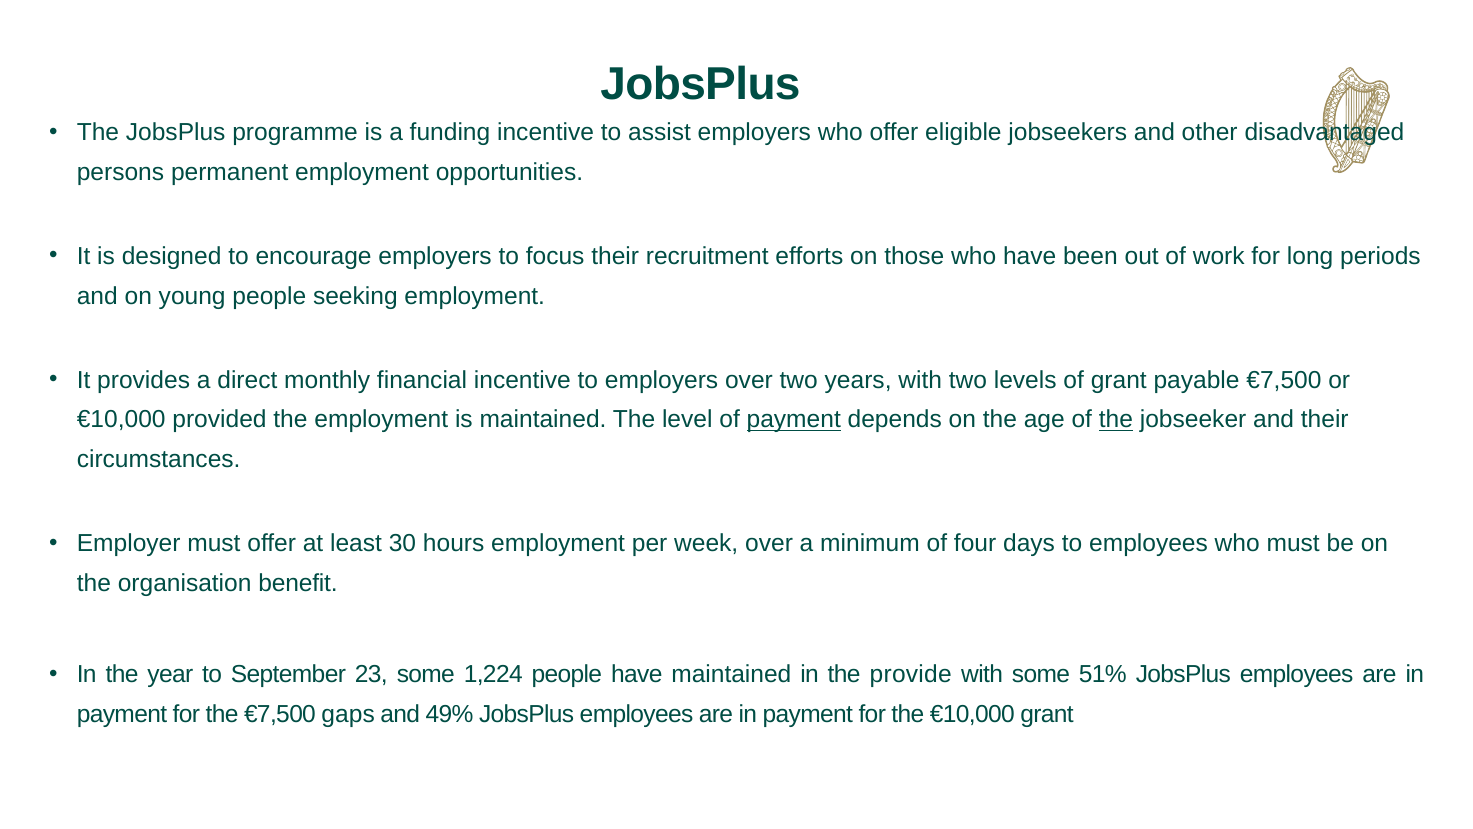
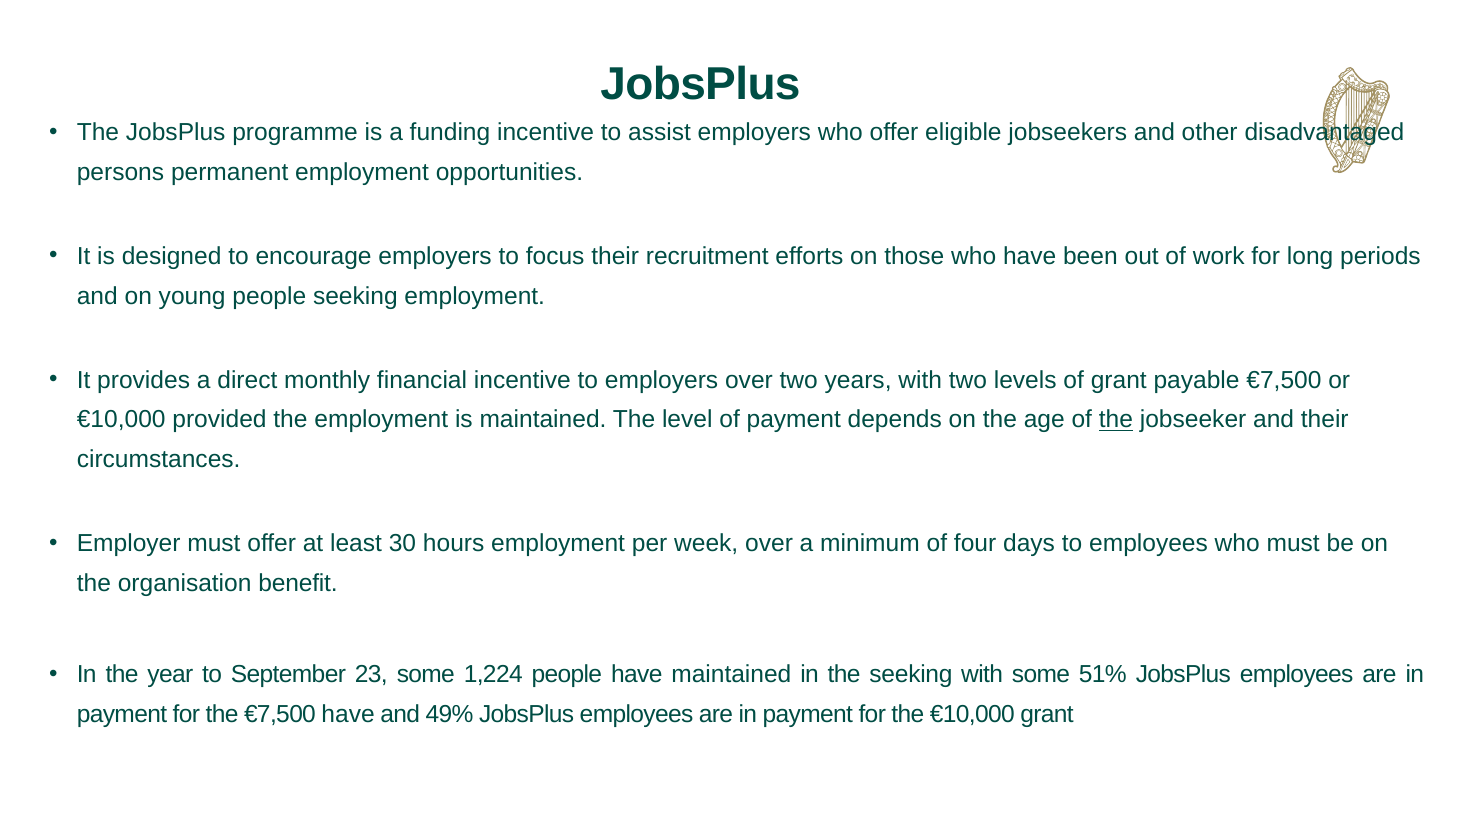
payment underline: present -> none (794, 420)
the provide: provide -> seeking (911, 674)
€7,500 gaps: gaps -> have (348, 714)
